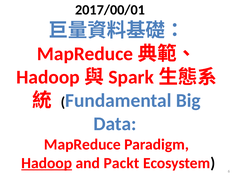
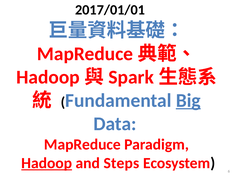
2017/00/01: 2017/00/01 -> 2017/01/01 (110, 10)
Big underline: none -> present (188, 100)
Packt: Packt -> Steps (121, 163)
